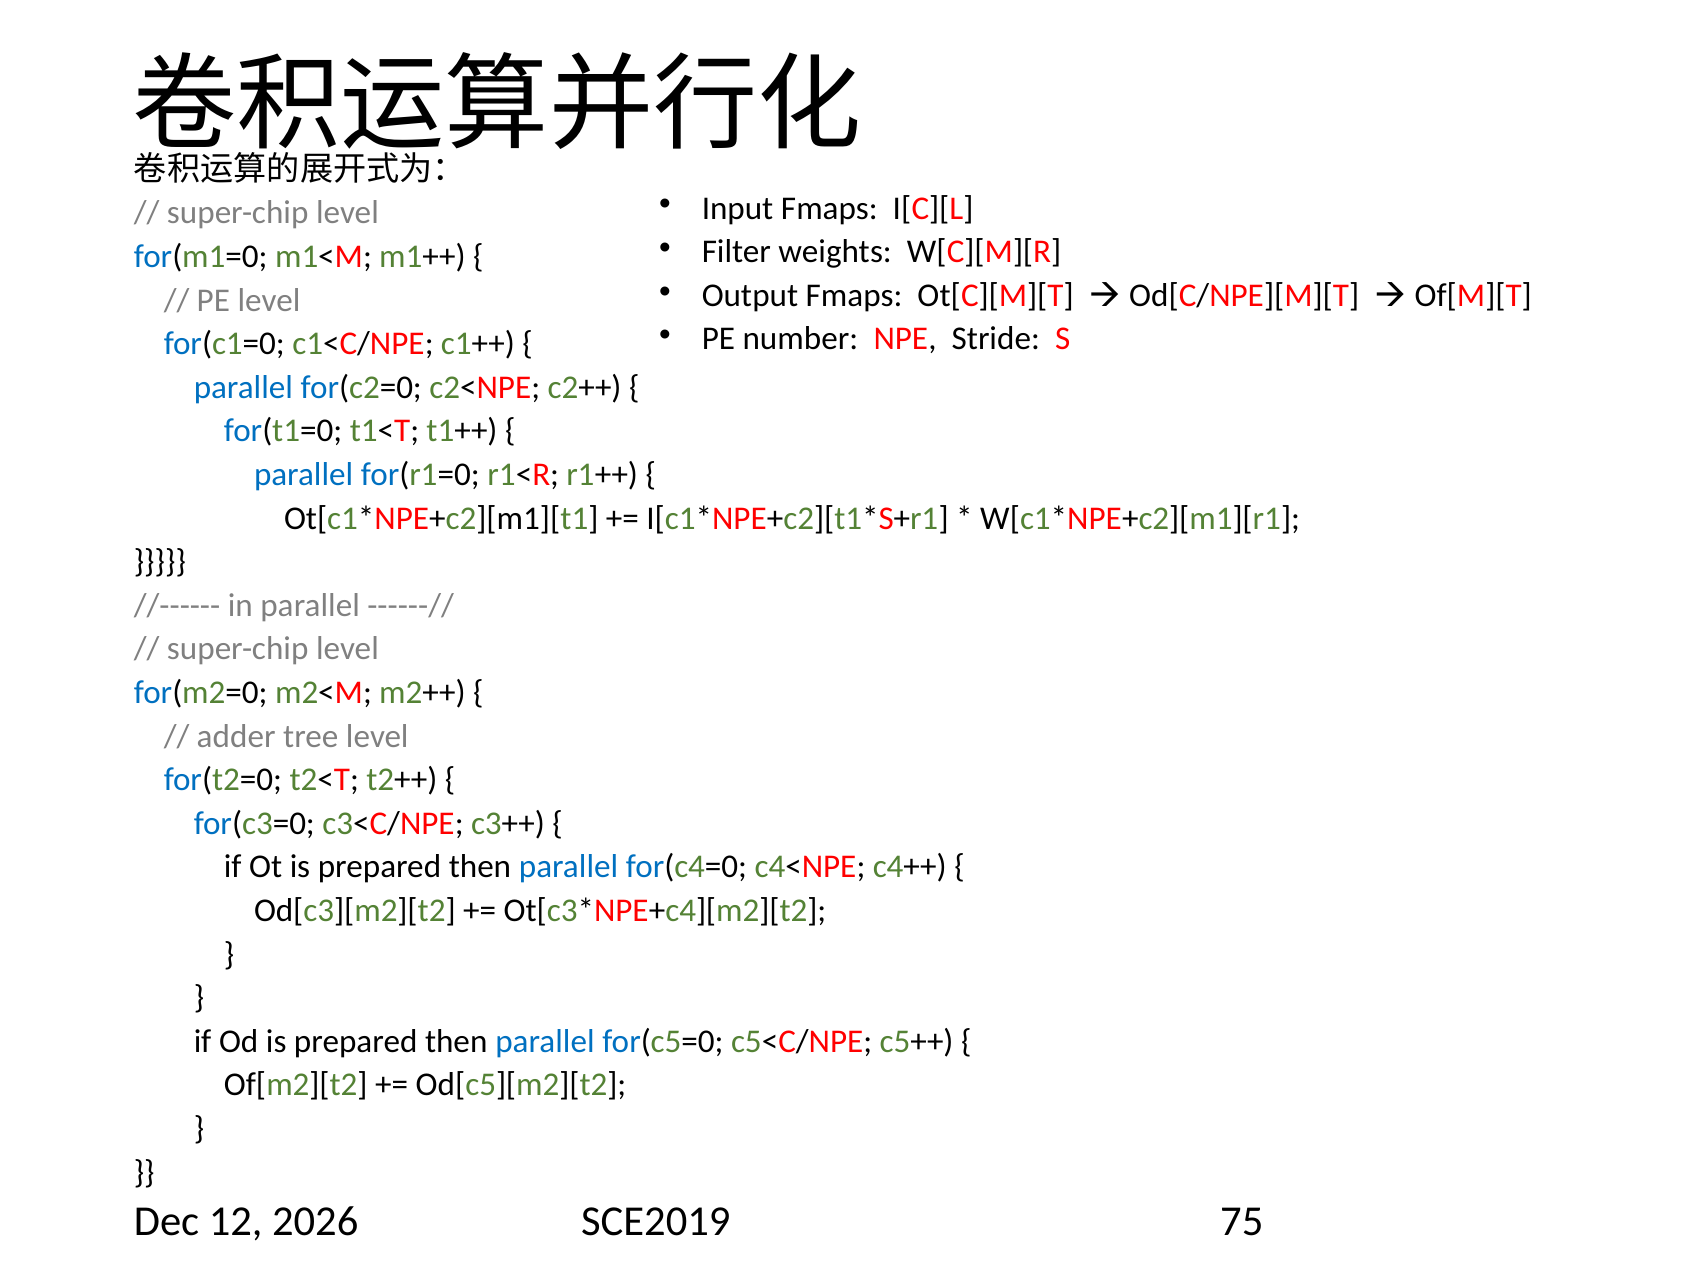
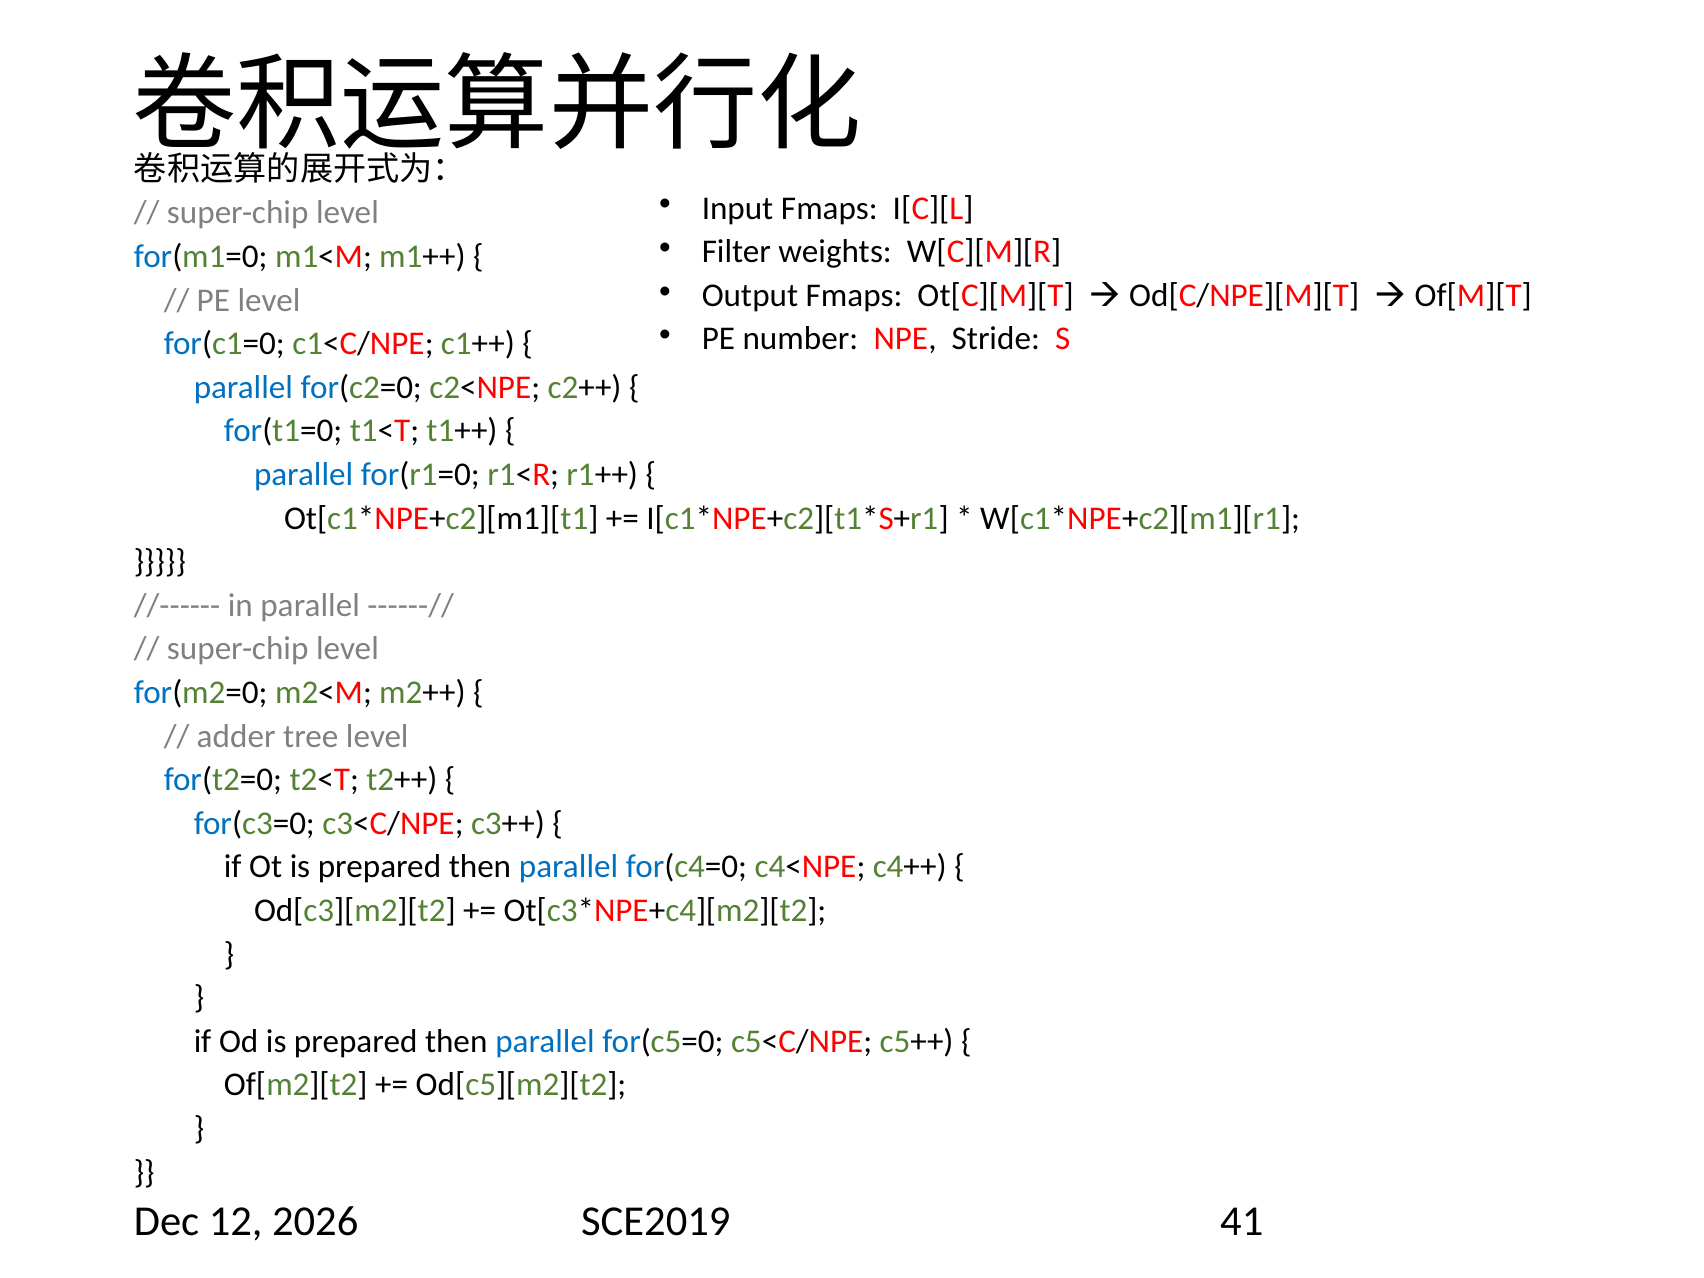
75: 75 -> 41 (1242, 1221)
